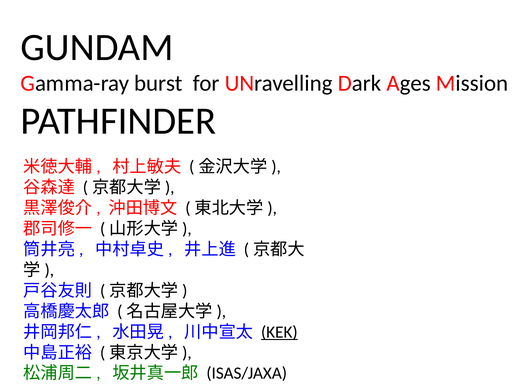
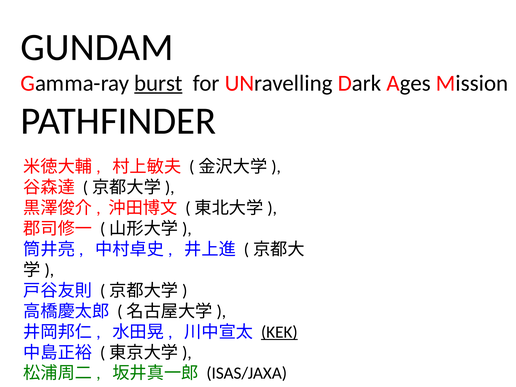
burst underline: none -> present (158, 83)
